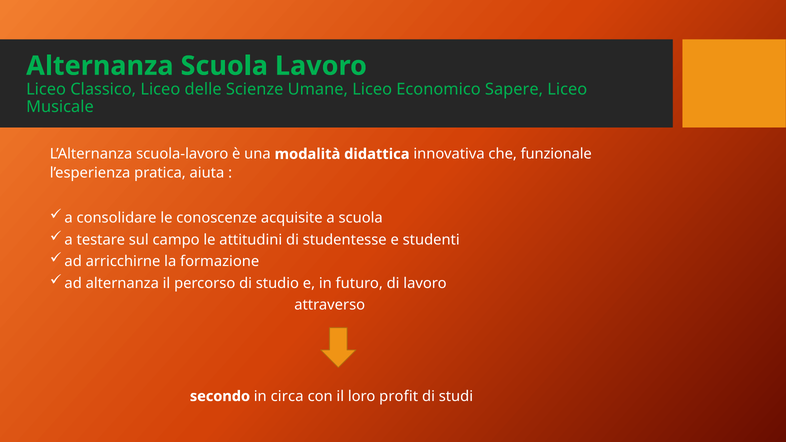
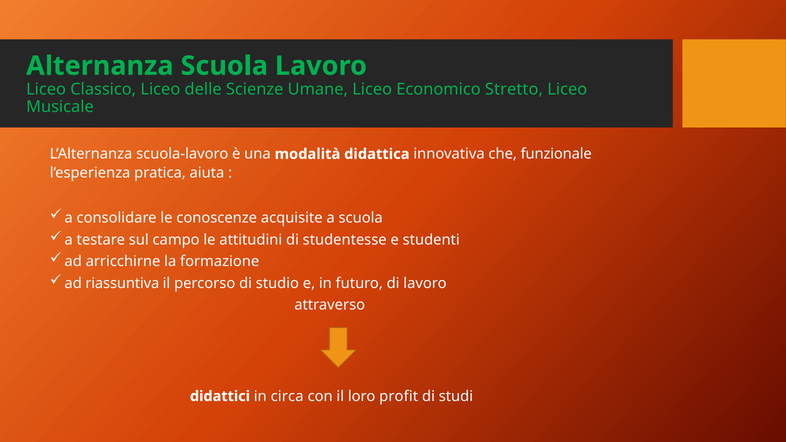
Sapere: Sapere -> Stretto (514, 89)
ad alternanza: alternanza -> riassuntiva (122, 283)
secondo: secondo -> didattici (220, 396)
